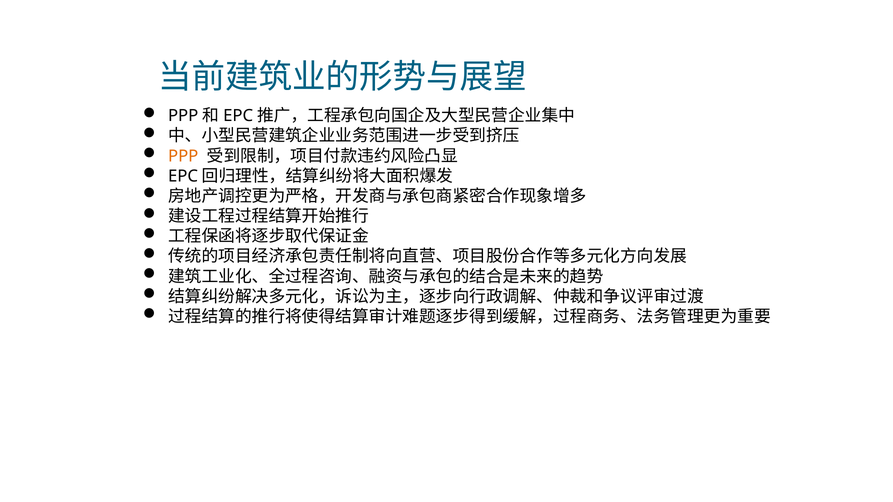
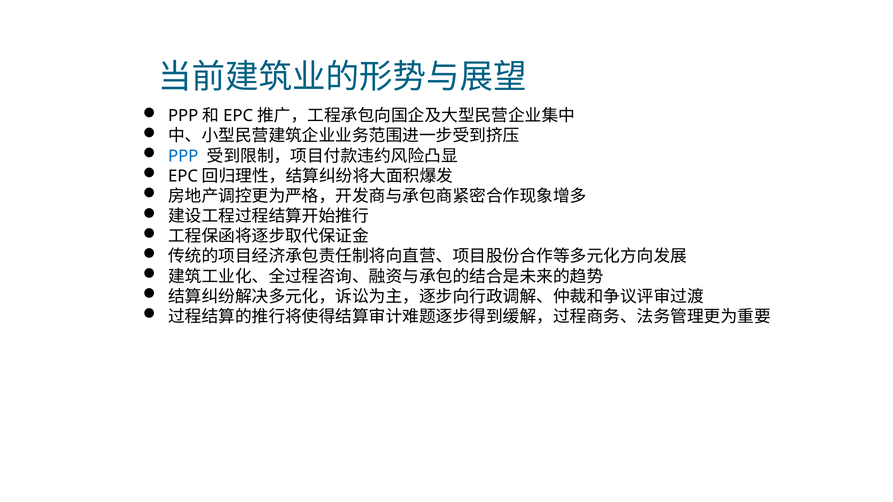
PPP colour: orange -> blue (183, 156)
